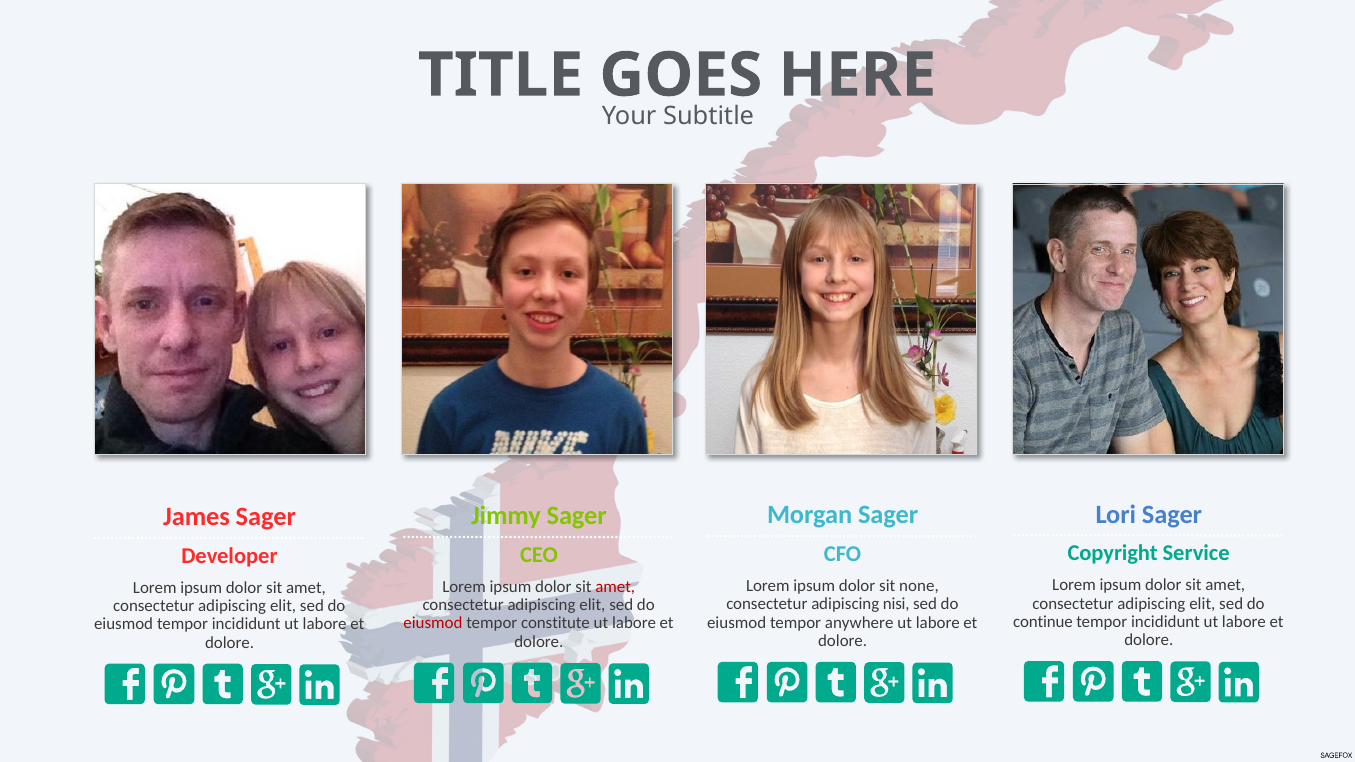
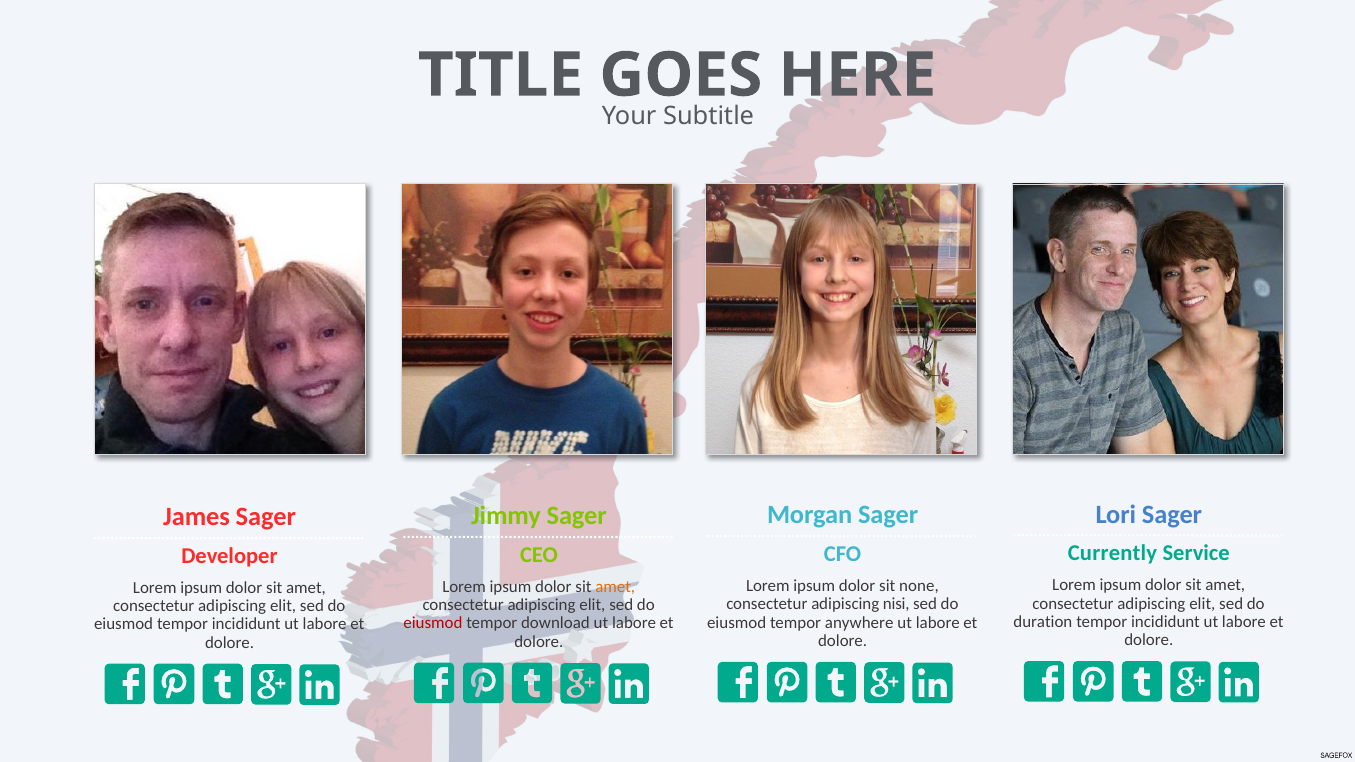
Copyright: Copyright -> Currently (1112, 553)
amet colour: red -> orange (615, 587)
continue: continue -> duration (1043, 622)
constitute: constitute -> download (555, 623)
